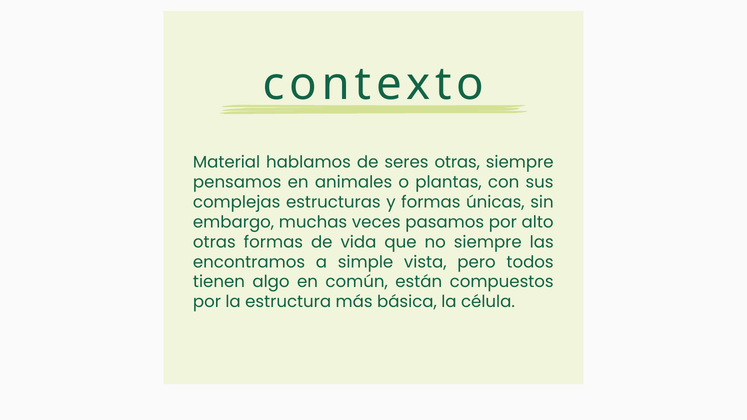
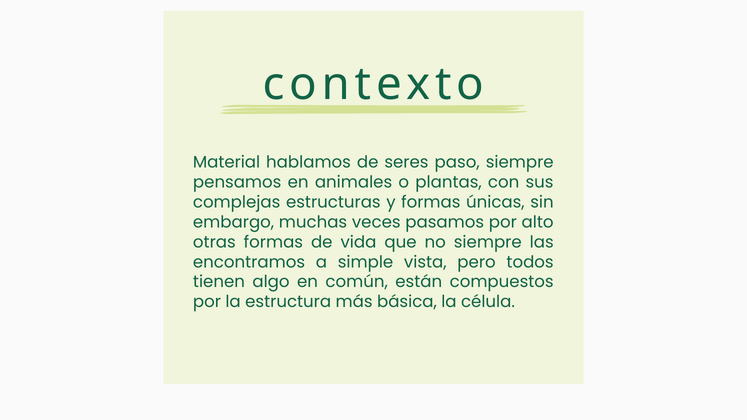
seres otras: otras -> paso (457, 163)
